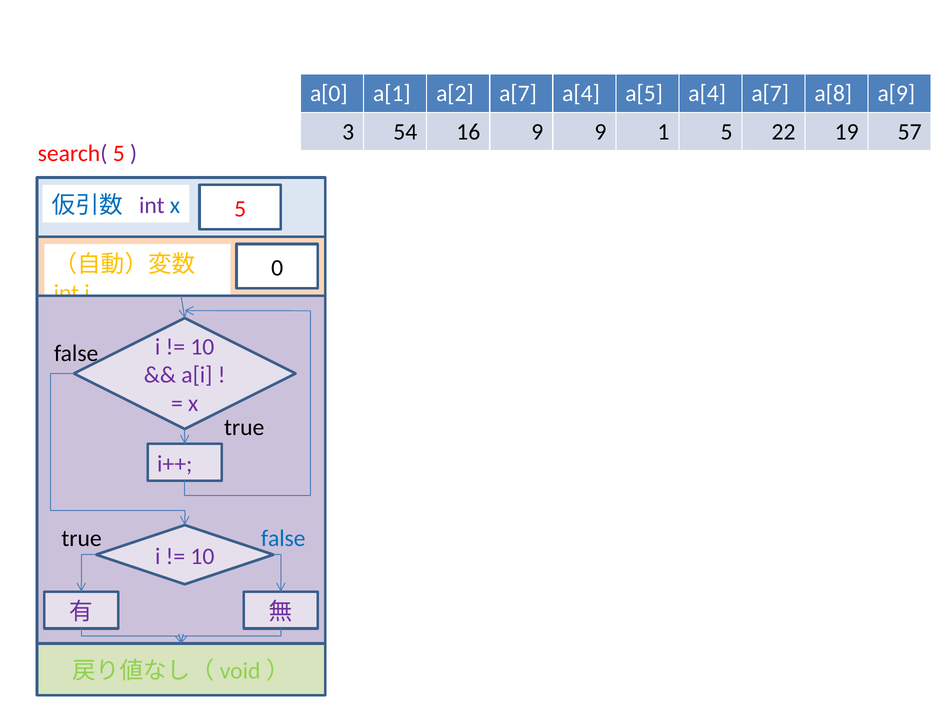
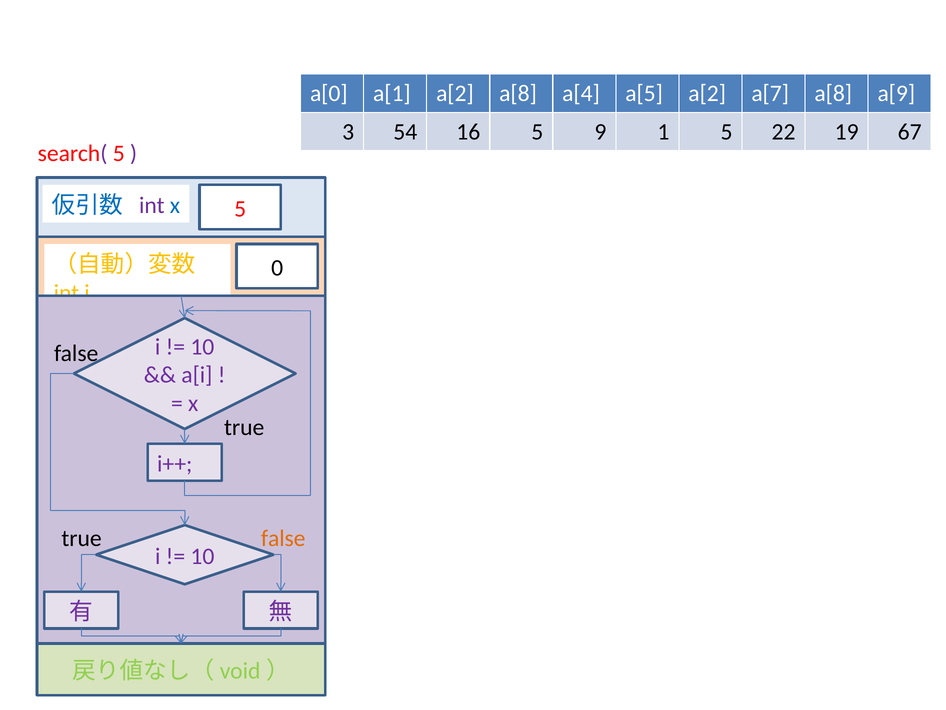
a[2 a[7: a[7 -> a[8 (518, 93)
a[5 a[4: a[4 -> a[2 (707, 93)
16 9: 9 -> 5 (537, 132)
57: 57 -> 67 (910, 132)
false colour: blue -> orange (283, 538)
